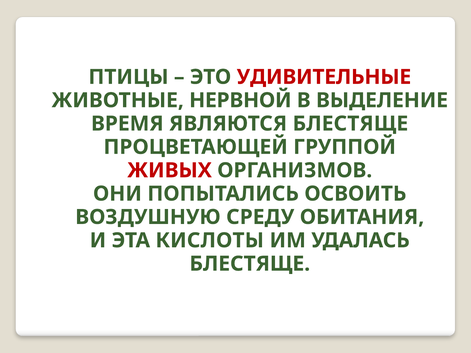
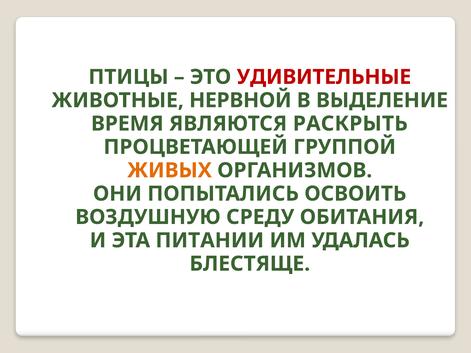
ЯВЛЯЮТСЯ БЛЕСТЯЩЕ: БЛЕСТЯЩЕ -> РАСКРЫТЬ (350, 124)
ЖИВЫХ colour: red -> orange (169, 170)
КИСЛОТЫ: КИСЛОТЫ -> ПИТАНИИ (210, 241)
